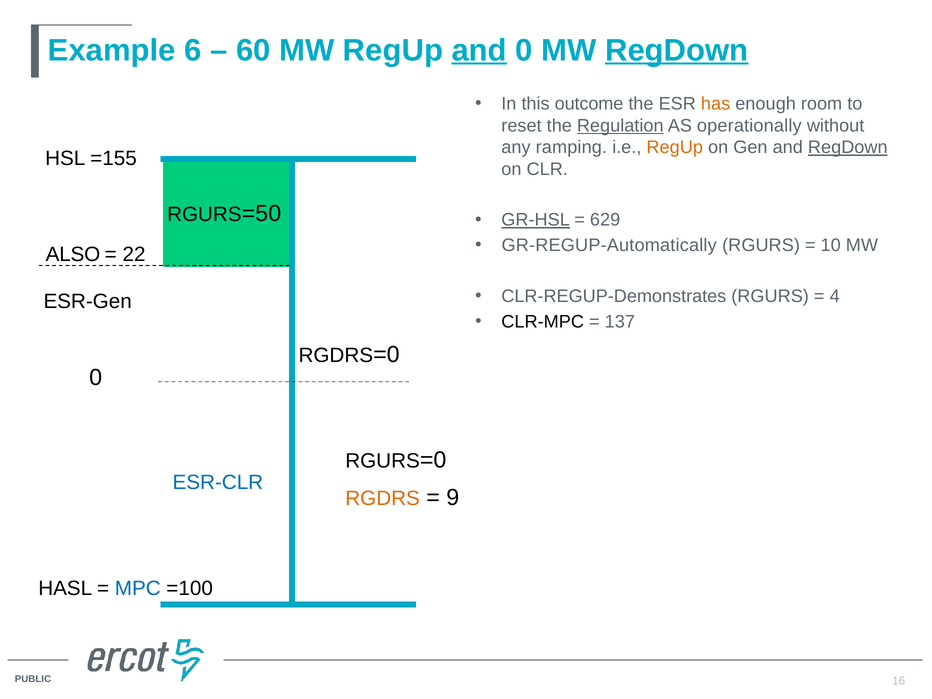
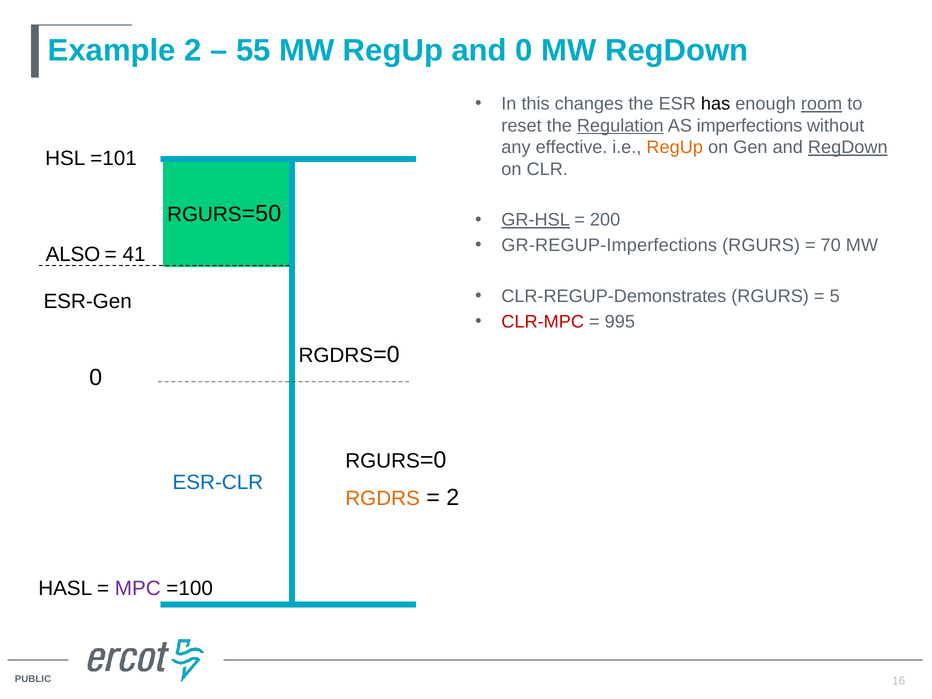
Example 6: 6 -> 2 (193, 50)
60: 60 -> 55 (253, 50)
and underline: present -> none (479, 50)
RegDown underline: present -> none (677, 50)
outcome: outcome -> changes (589, 104)
has colour: orange -> black (716, 104)
room underline: none -> present (822, 104)
operationally: operationally -> imperfections (749, 126)
ramping: ramping -> effective (571, 147)
=155: =155 -> =101 (114, 158)
629: 629 -> 200 (605, 220)
GR-REGUP-Automatically: GR-REGUP-Automatically -> GR-REGUP-Imperfections (609, 245)
10: 10 -> 70 (831, 245)
22: 22 -> 41 (134, 254)
4: 4 -> 5 (835, 296)
CLR-MPC colour: black -> red (543, 322)
137: 137 -> 995 (620, 322)
9: 9 -> 2 (453, 497)
MPC colour: blue -> purple (138, 589)
